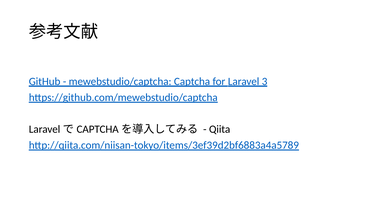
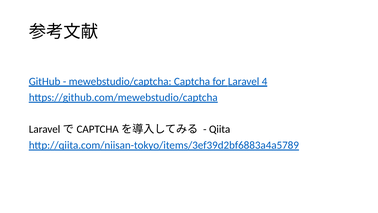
3: 3 -> 4 (265, 81)
